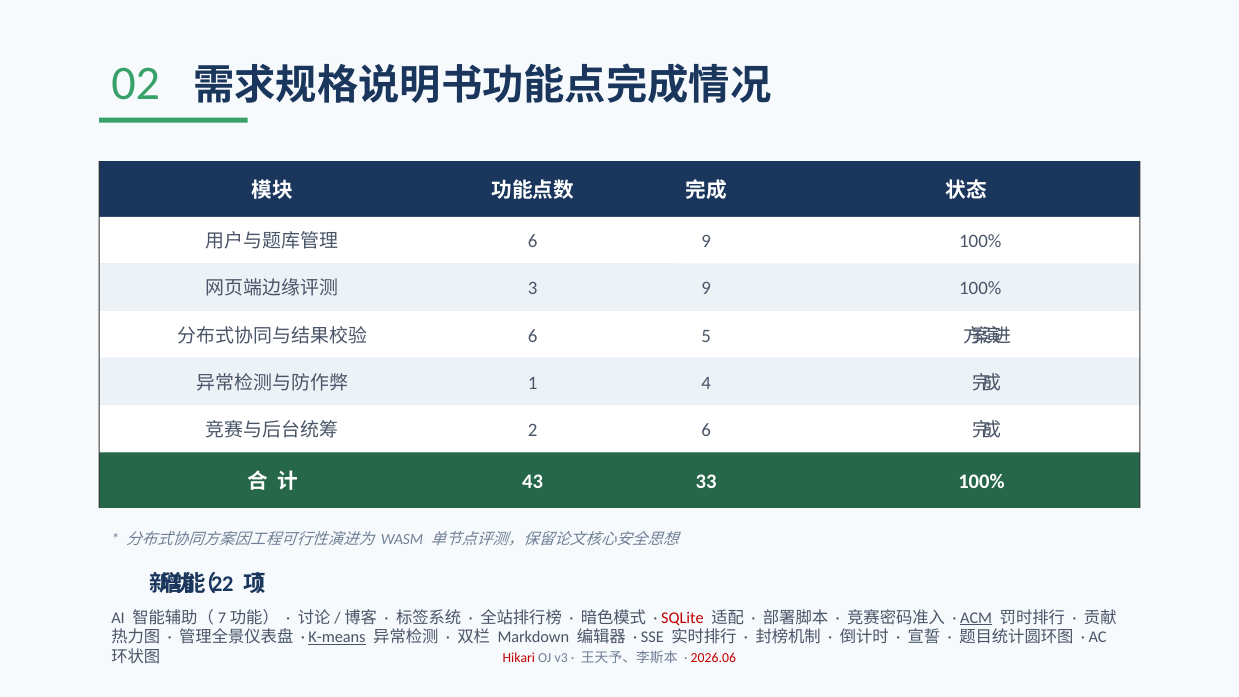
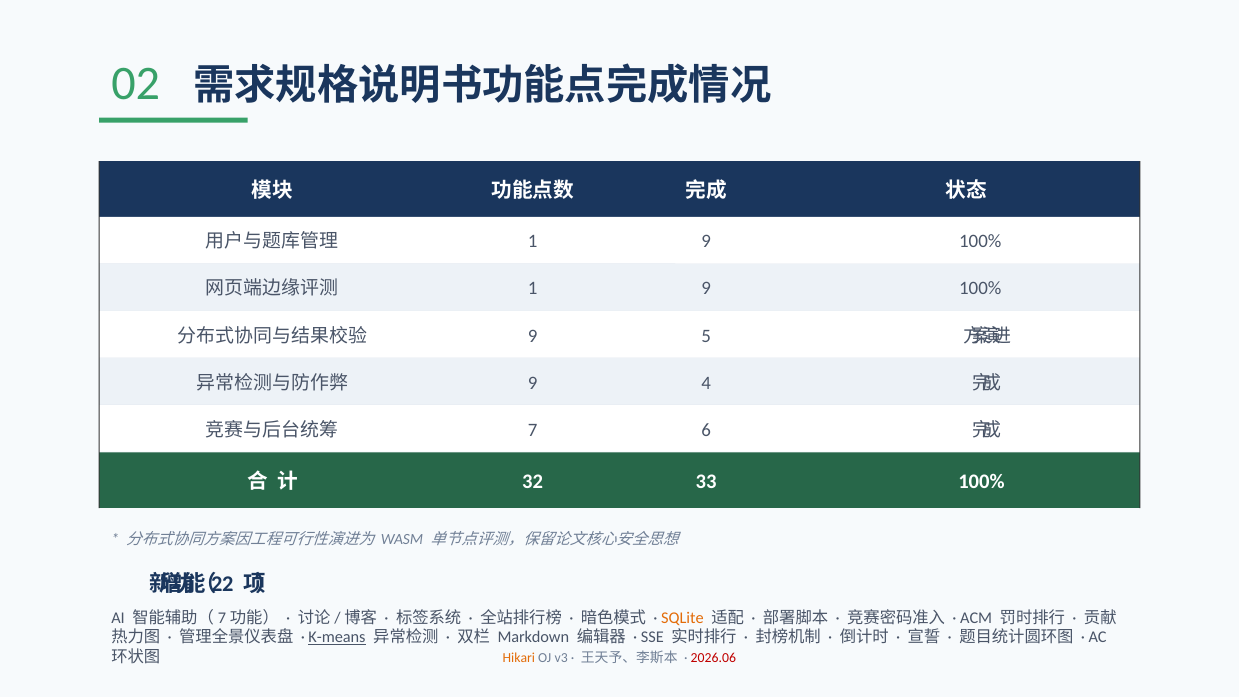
6: 6 -> 1 (533, 242)
3: 3 -> 1 (533, 289)
6: 6 -> 9 (533, 336)
1: 1 -> 9 (533, 383)
2: 2 -> 7 (533, 430)
43: 43 -> 32 (533, 482)
SQLite colour: red -> orange (682, 618)
ACM underline: present -> none (976, 618)
Hikari colour: red -> orange (519, 658)
